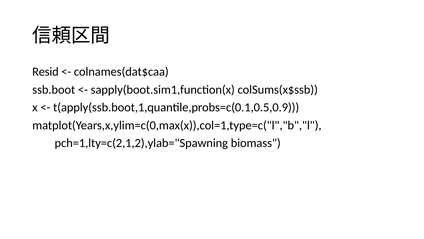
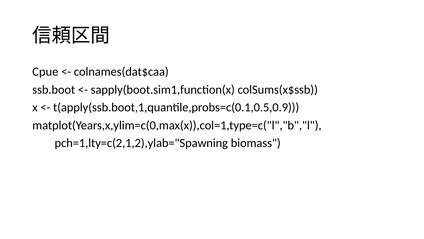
Resid: Resid -> Cpue (45, 72)
